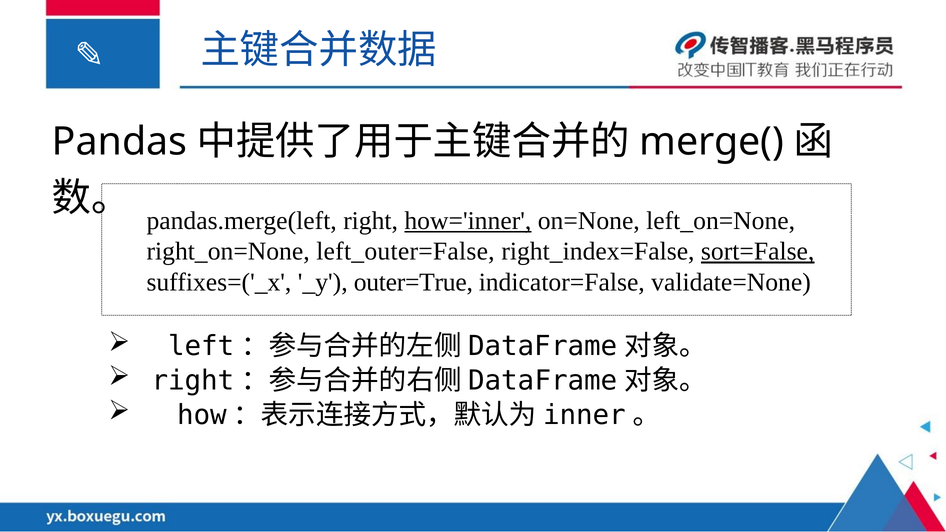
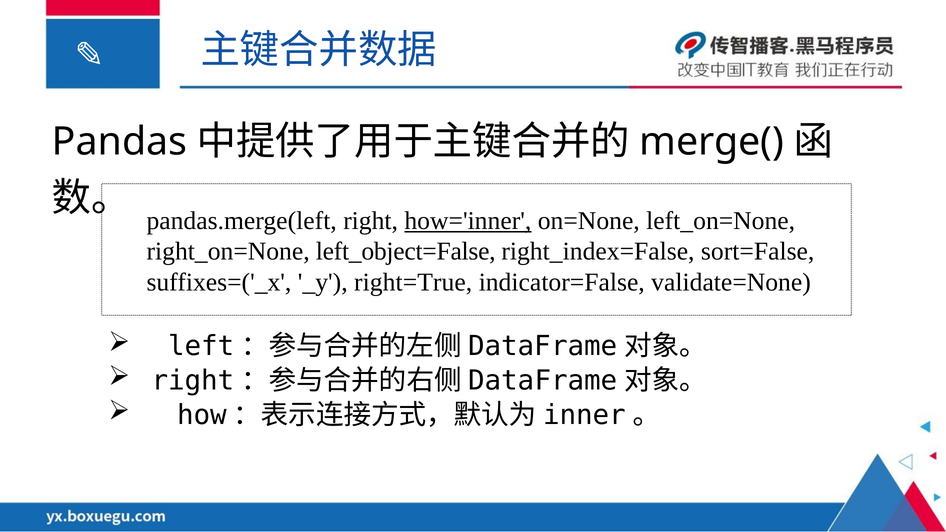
left_outer=False: left_outer=False -> left_object=False (406, 252)
sort=False underline: present -> none (758, 252)
outer=True: outer=True -> right=True (413, 282)
